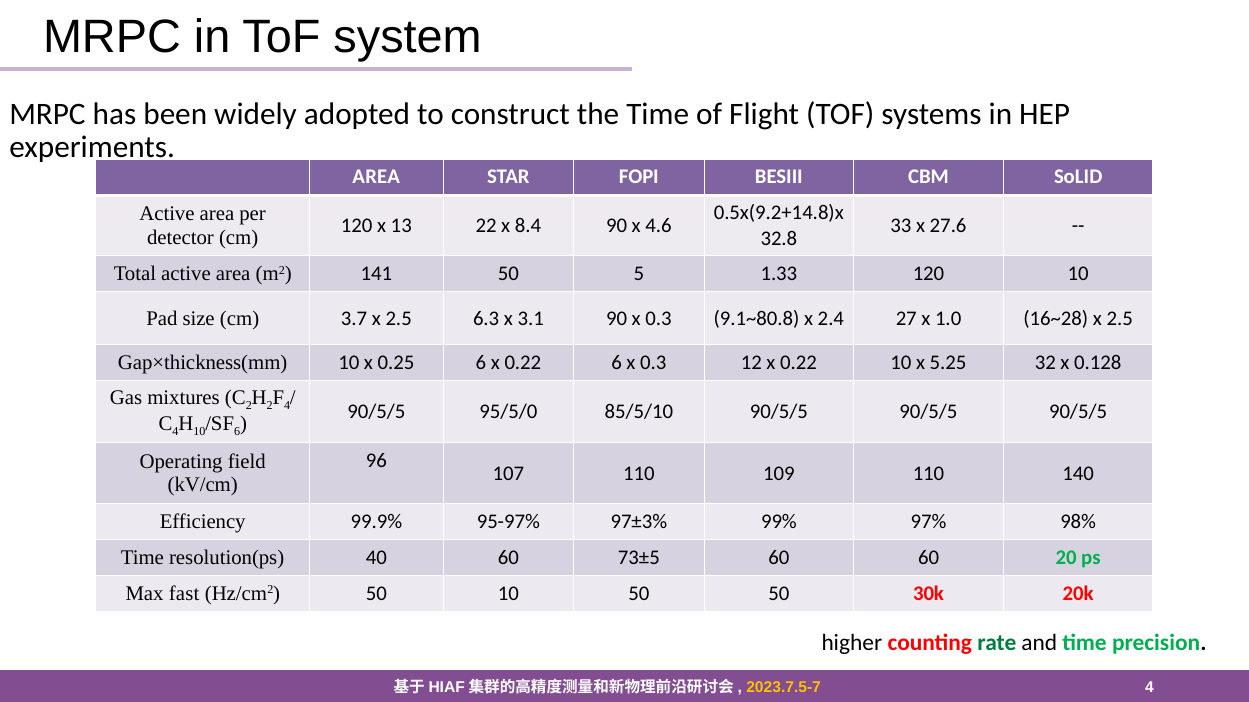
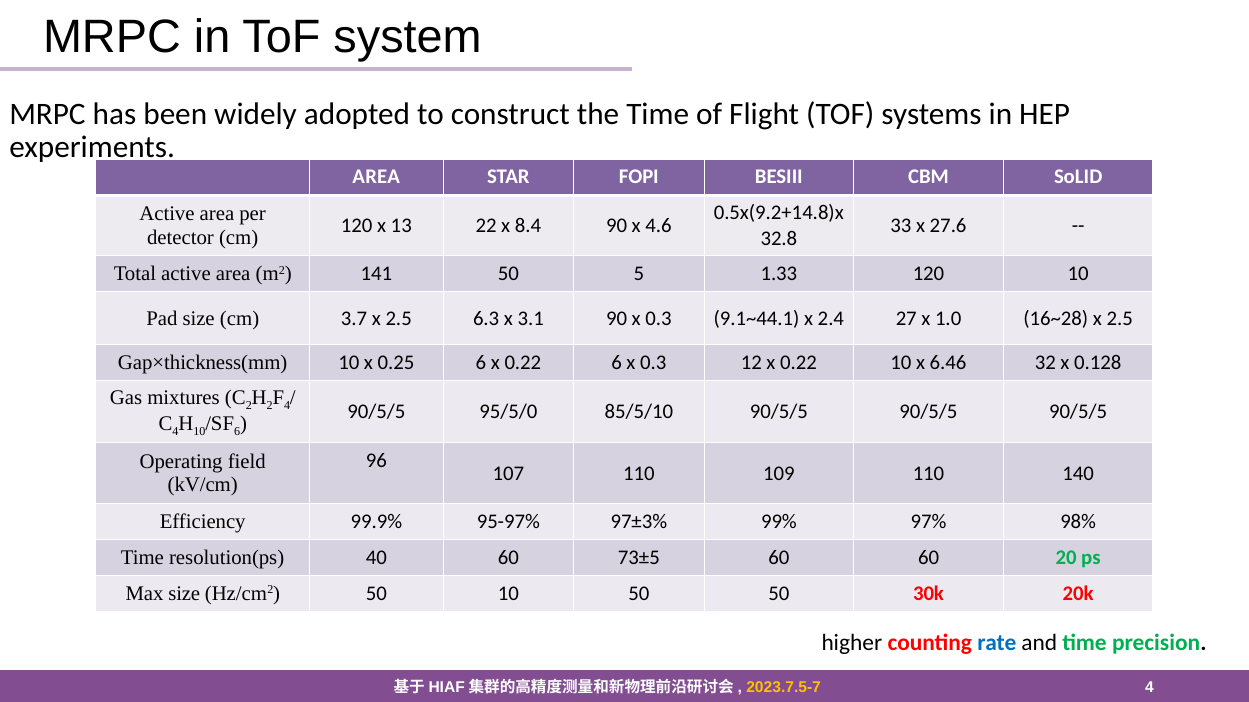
9.1~80.8: 9.1~80.8 -> 9.1~44.1 (756, 319)
5.25: 5.25 -> 6.46 (948, 363)
Max fast: fast -> size (184, 594)
rate colour: green -> blue (997, 643)
